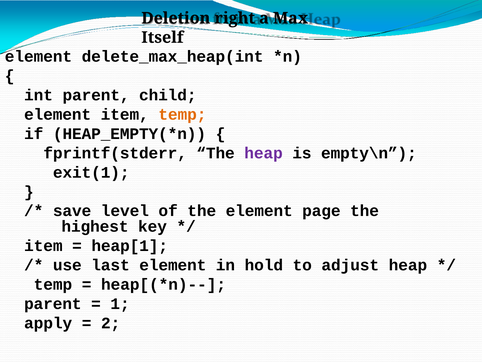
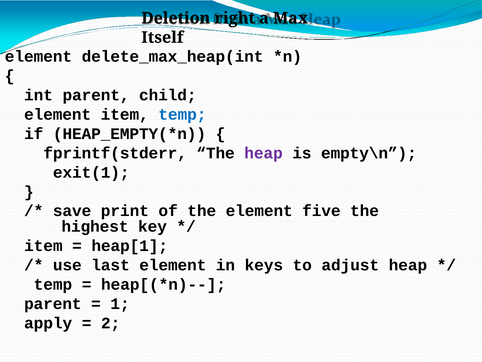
temp colour: orange -> blue (182, 114)
level: level -> print (125, 211)
page: page -> five (321, 211)
hold: hold -> keys (264, 265)
